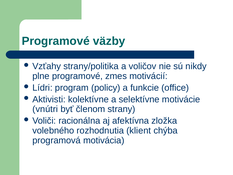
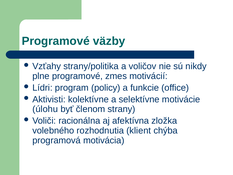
vnútri: vnútri -> úlohu (45, 109)
